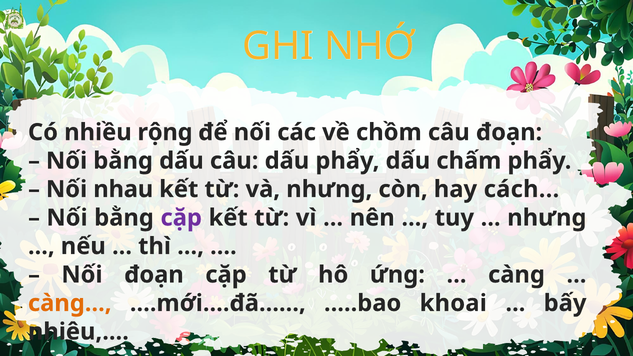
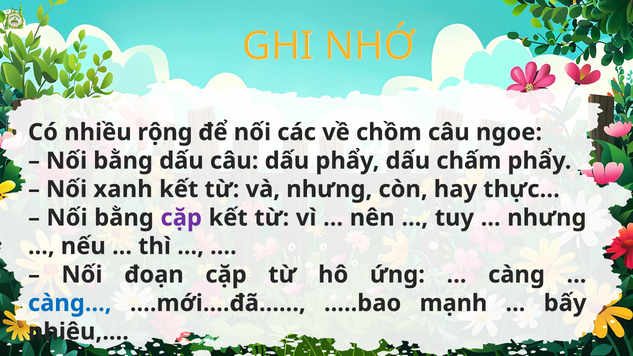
câu đoạn: đoạn -> ngoe (509, 132)
nhau: nhau -> xanh (123, 189)
cách: cách -> thực (522, 189)
càng colour: orange -> blue (70, 303)
khoai: khoai -> mạnh (453, 303)
